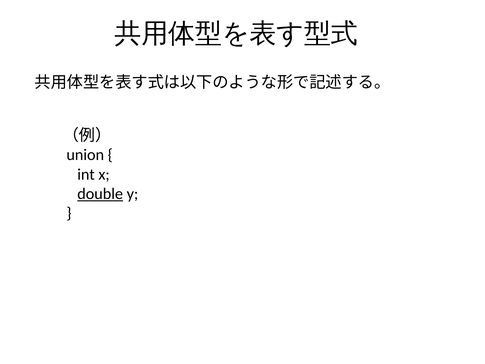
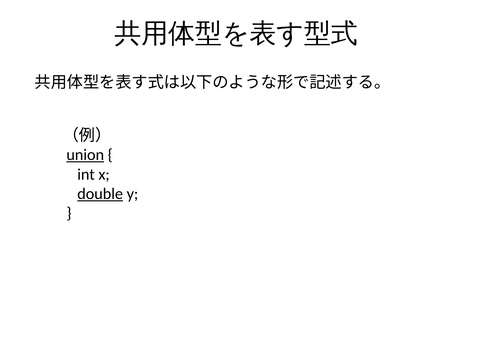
union underline: none -> present (85, 155)
